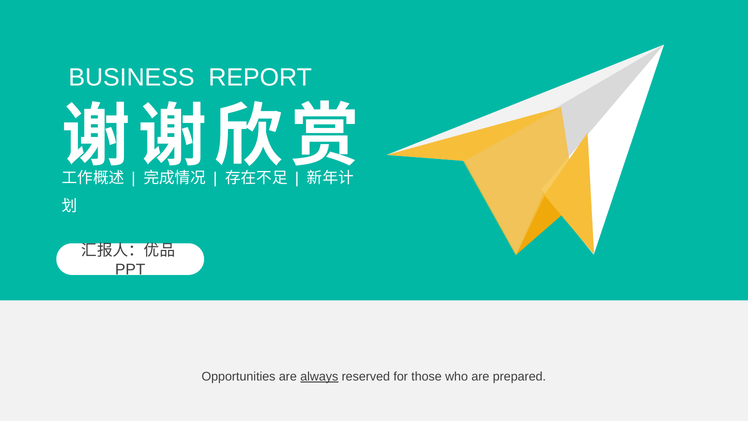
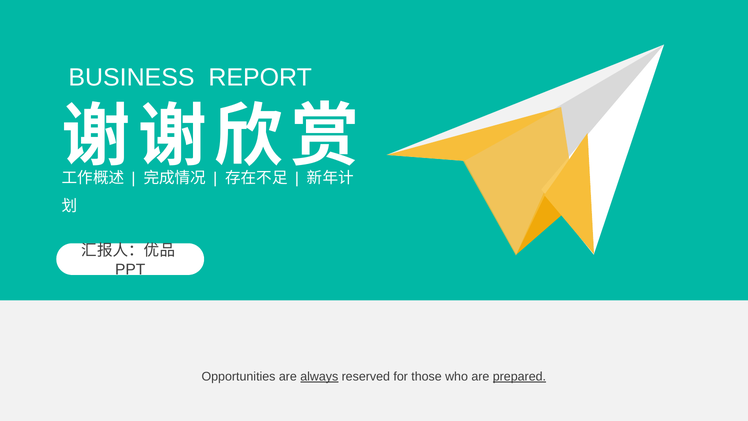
prepared underline: none -> present (519, 376)
